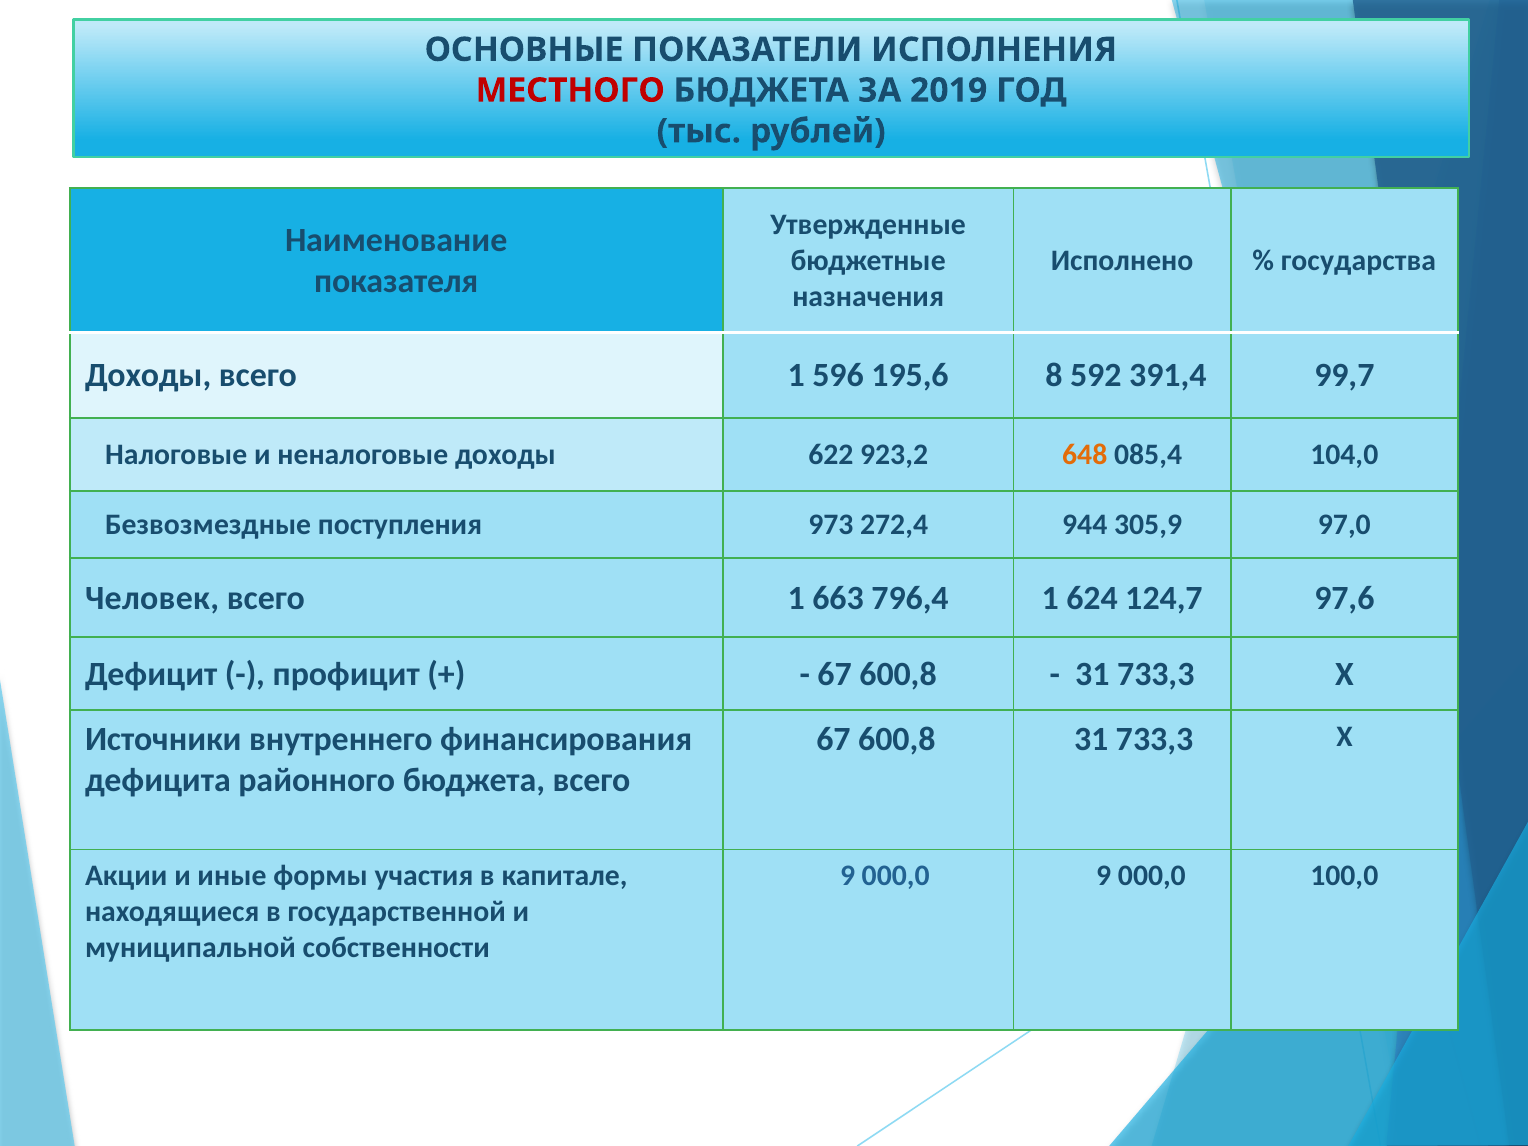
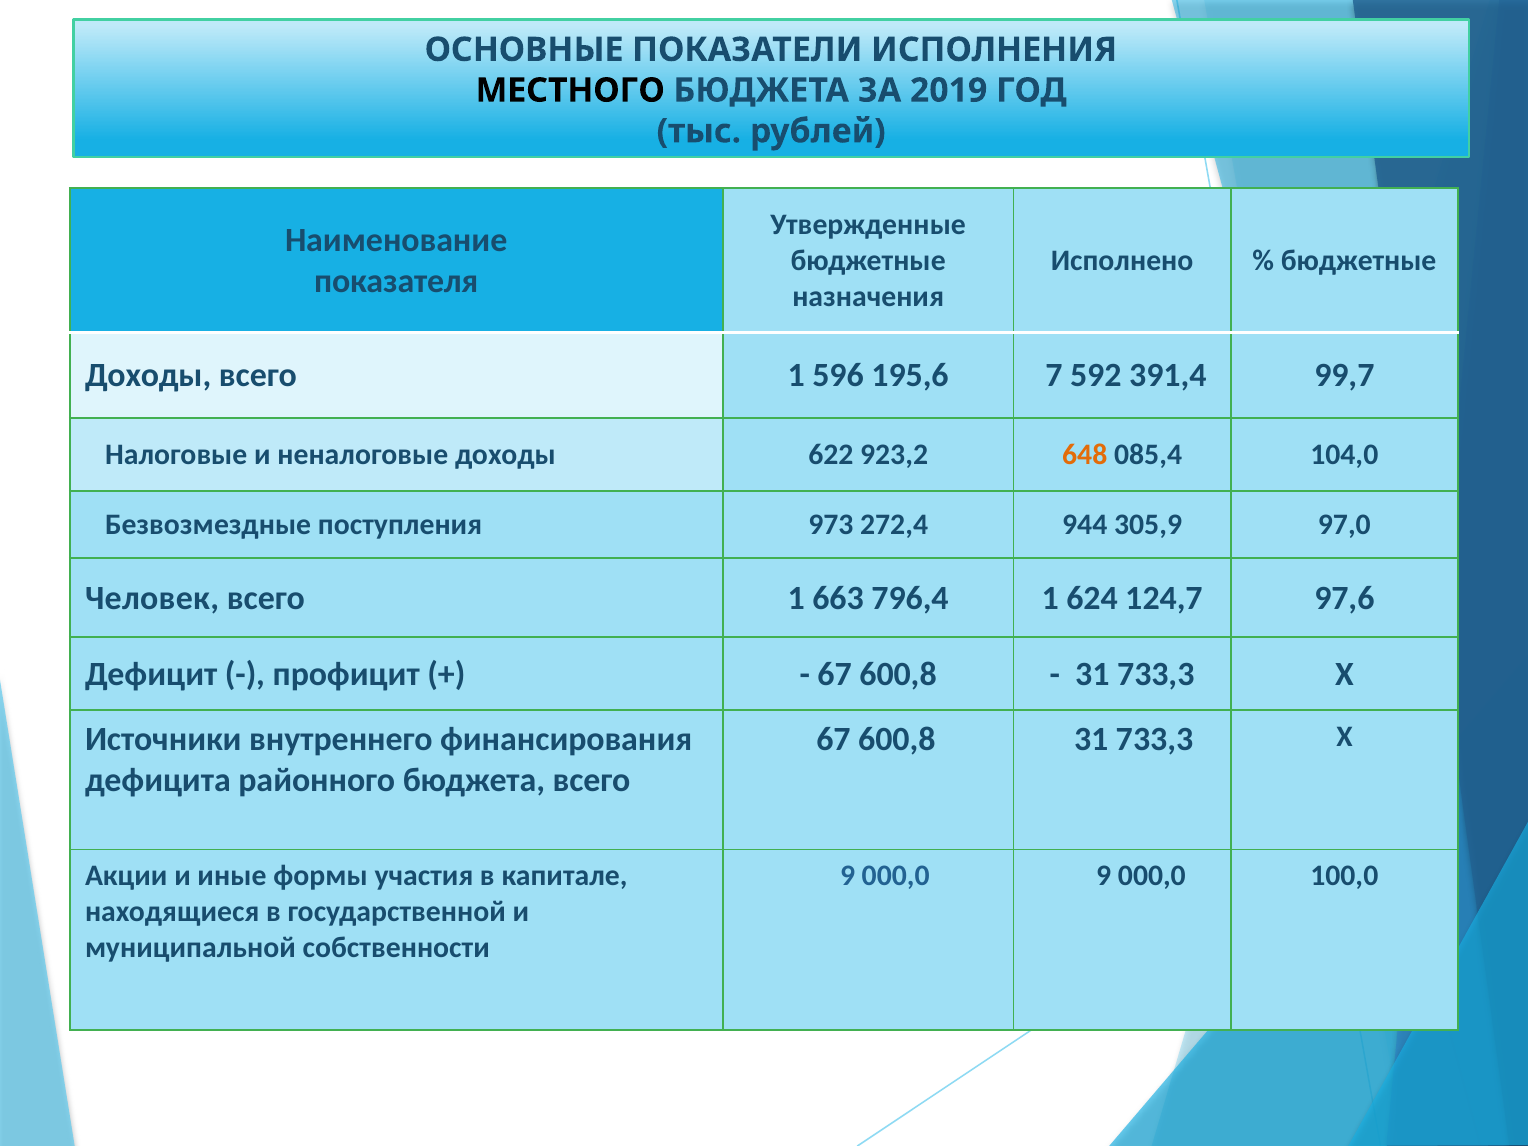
МЕСТНОГО colour: red -> black (570, 90)
государства: государства -> бюджетные (1359, 261)
8: 8 -> 7 (1054, 376)
